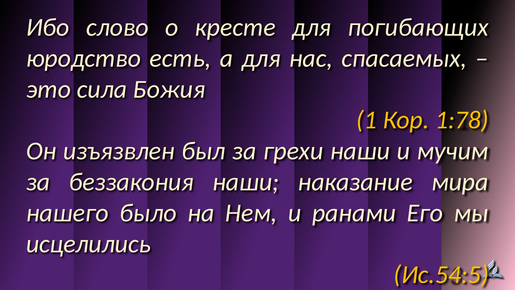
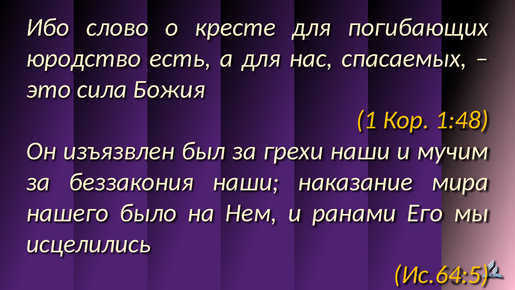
1:78: 1:78 -> 1:48 (462, 120)
Ис.54:5: Ис.54:5 -> Ис.64:5 (441, 274)
